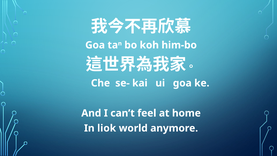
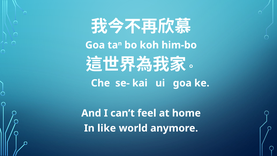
liok: liok -> like (107, 128)
